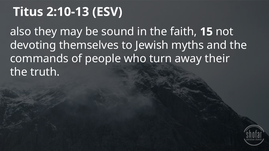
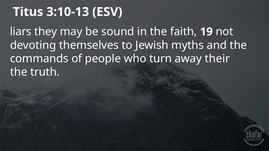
2:10-13: 2:10-13 -> 3:10-13 (68, 12)
also: also -> liars (21, 32)
15: 15 -> 19 (206, 32)
